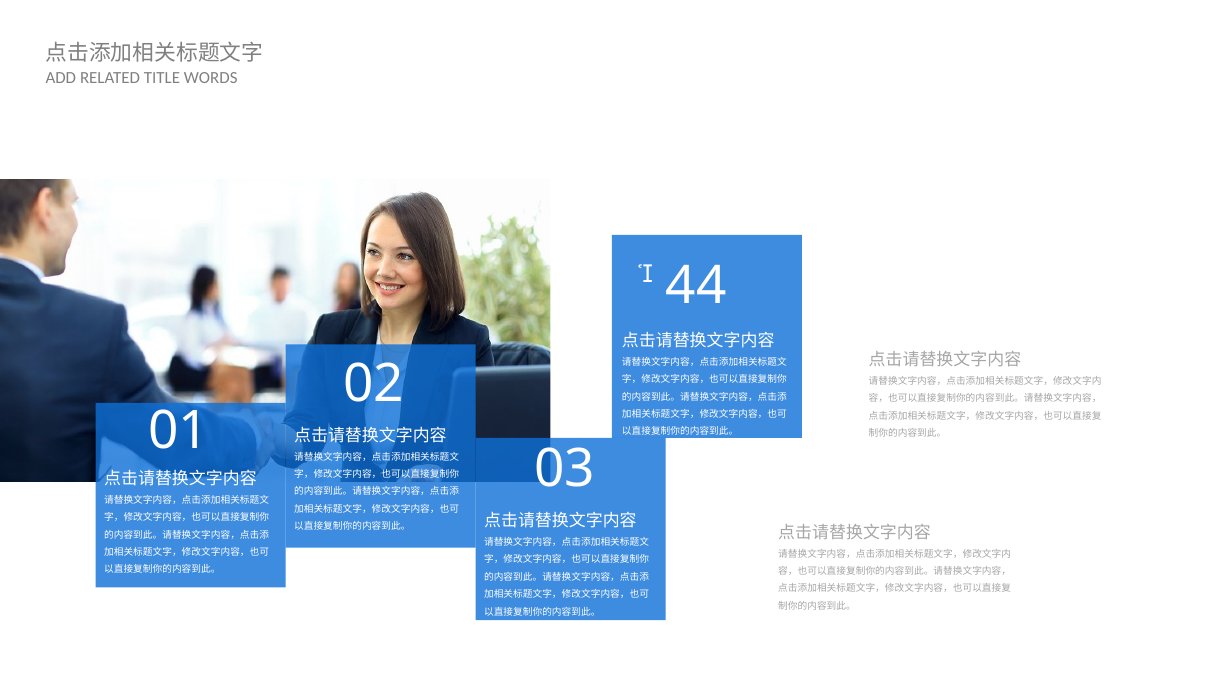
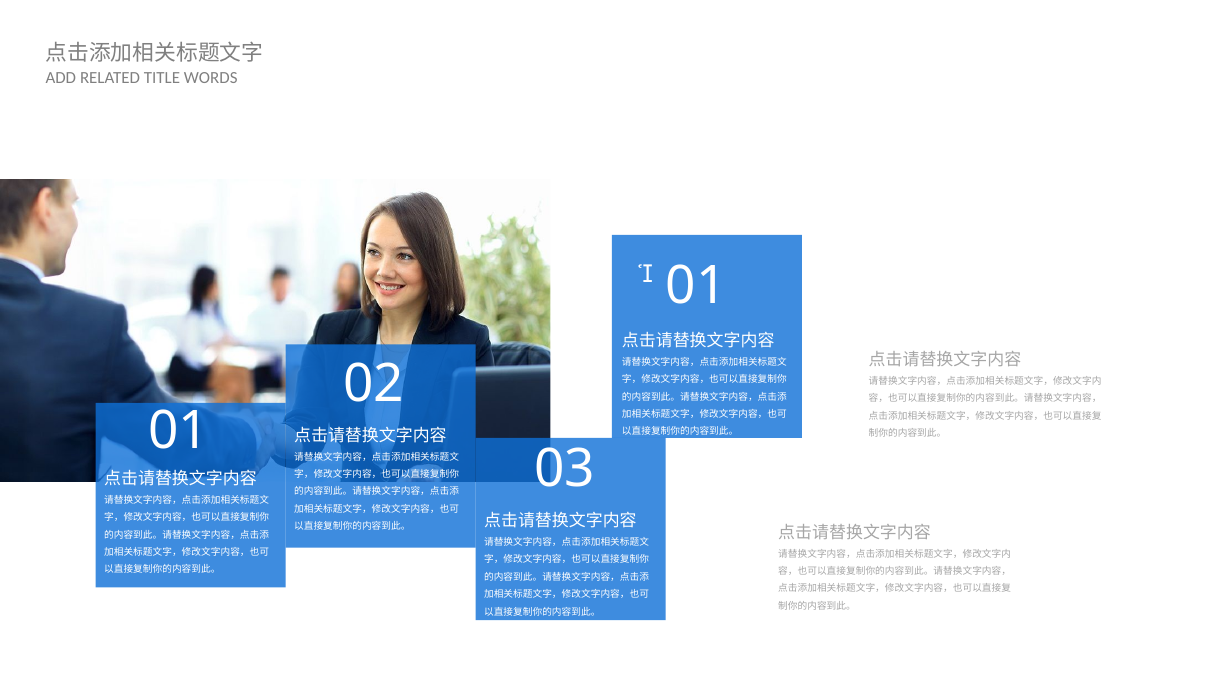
44: 44 -> 01 (696, 286)
